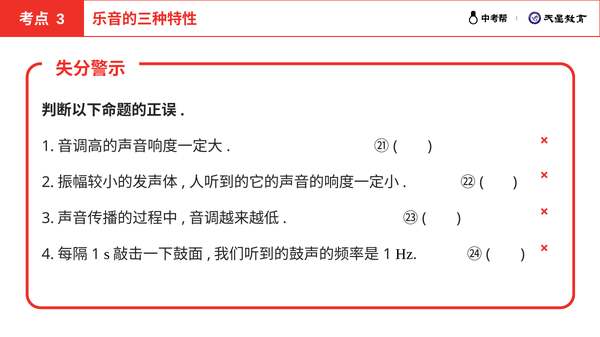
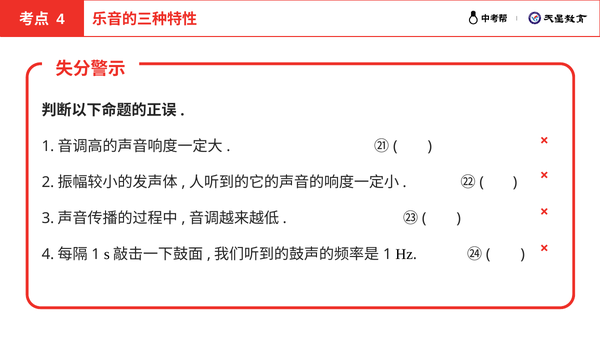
3: 3 -> 4 (61, 19)
